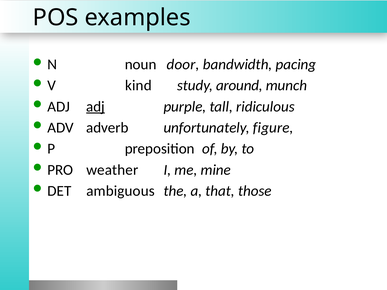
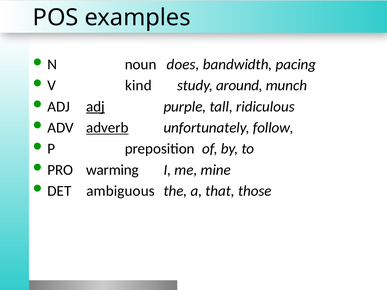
door: door -> does (183, 65)
adverb underline: none -> present (107, 128)
figure: figure -> follow (273, 128)
weather: weather -> warming (112, 170)
